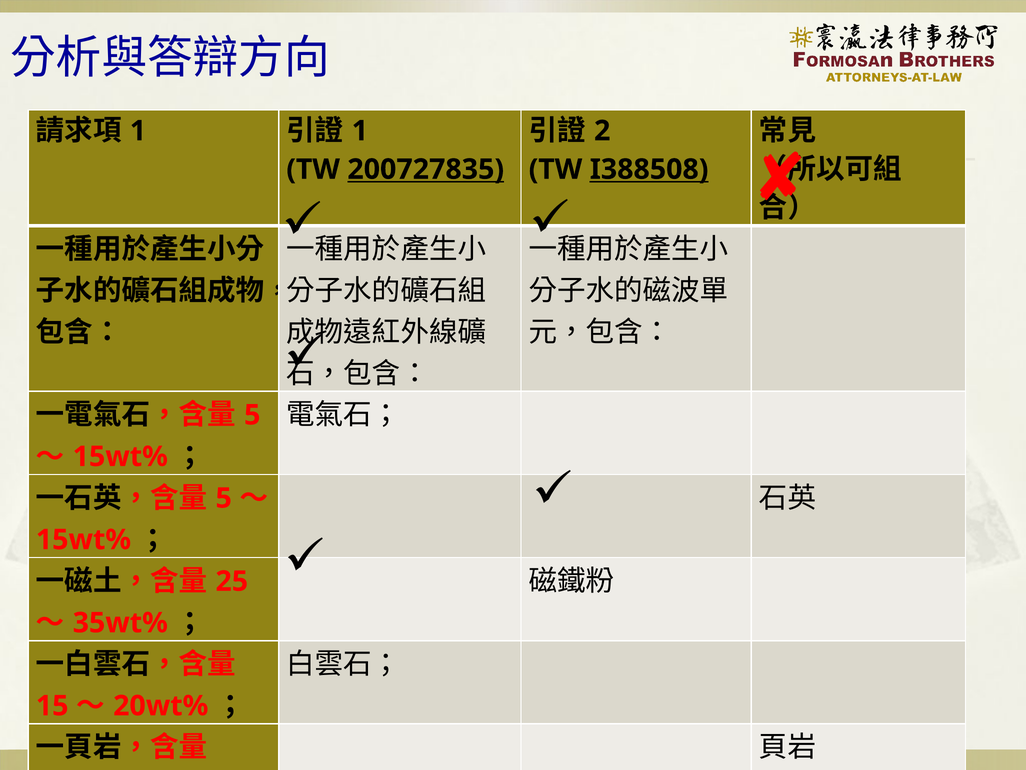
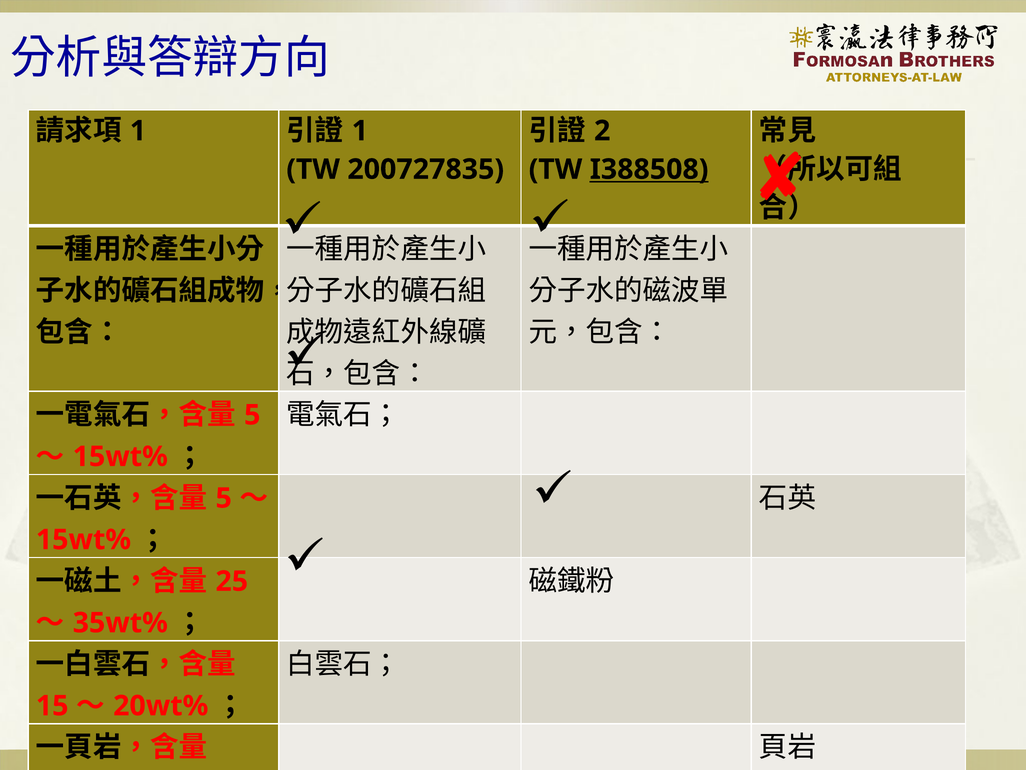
200727835 underline: present -> none (426, 169)
